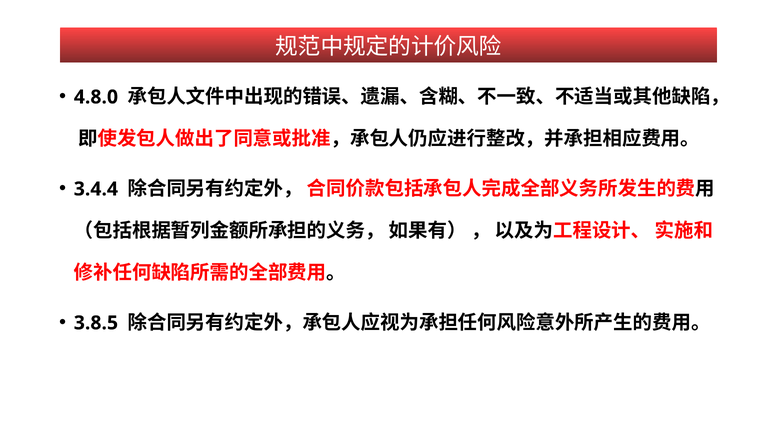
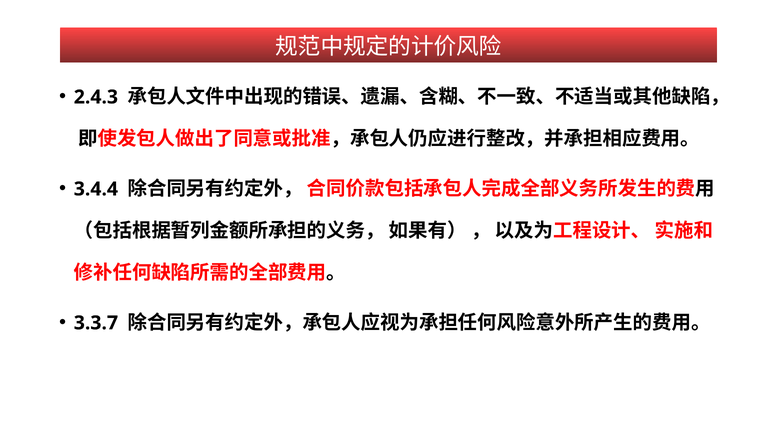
4.8.0: 4.8.0 -> 2.4.3 (96, 97)
3.8.5: 3.8.5 -> 3.3.7 (96, 323)
